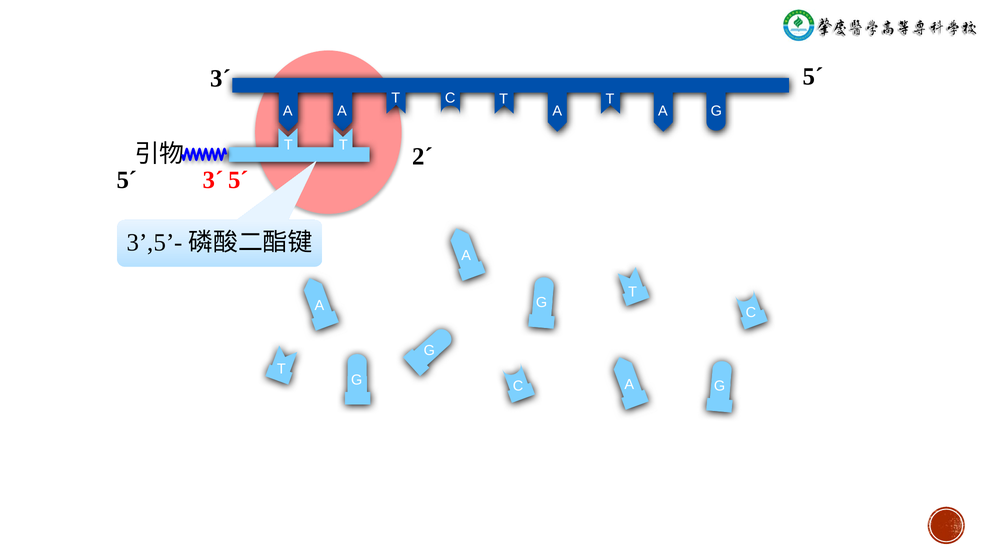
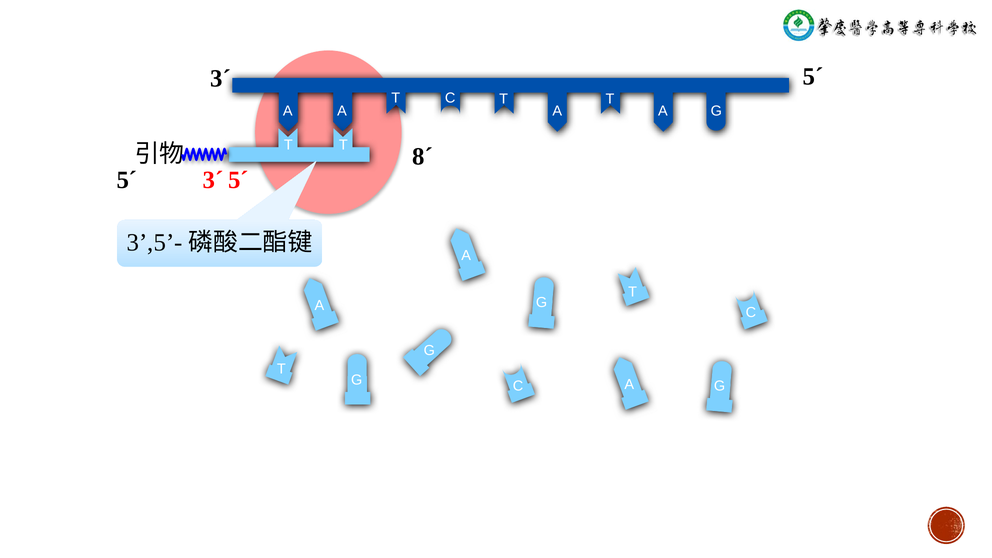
2´: 2´ -> 8´ (423, 156)
